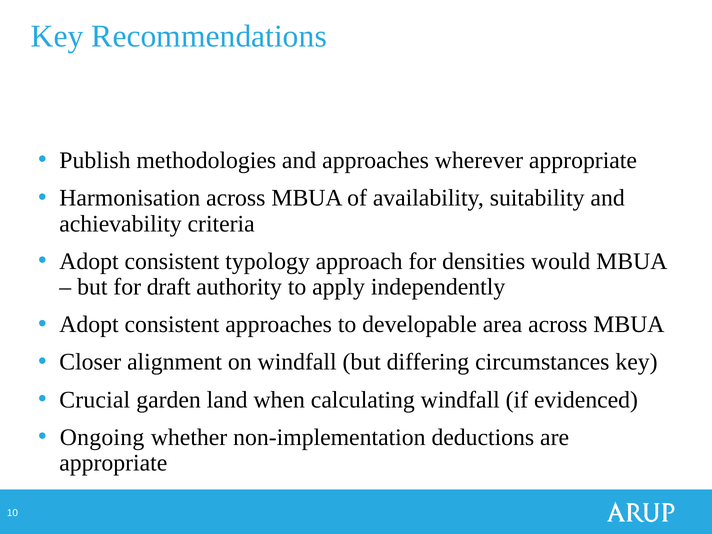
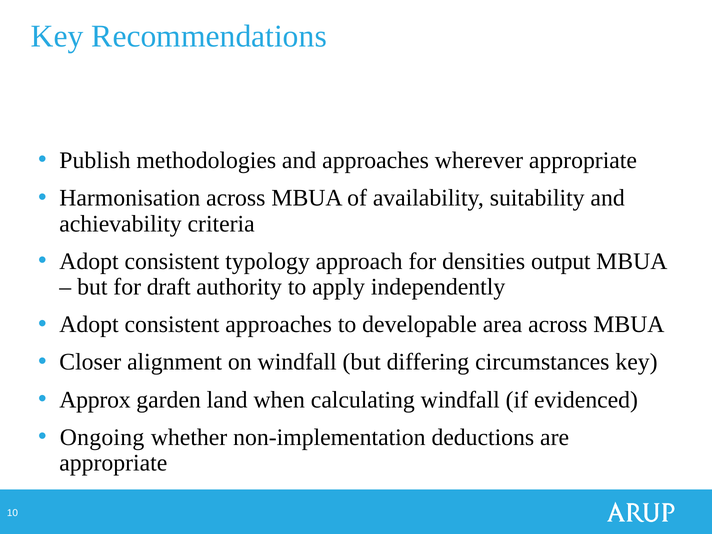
would: would -> output (561, 261)
Crucial: Crucial -> Approx (95, 400)
